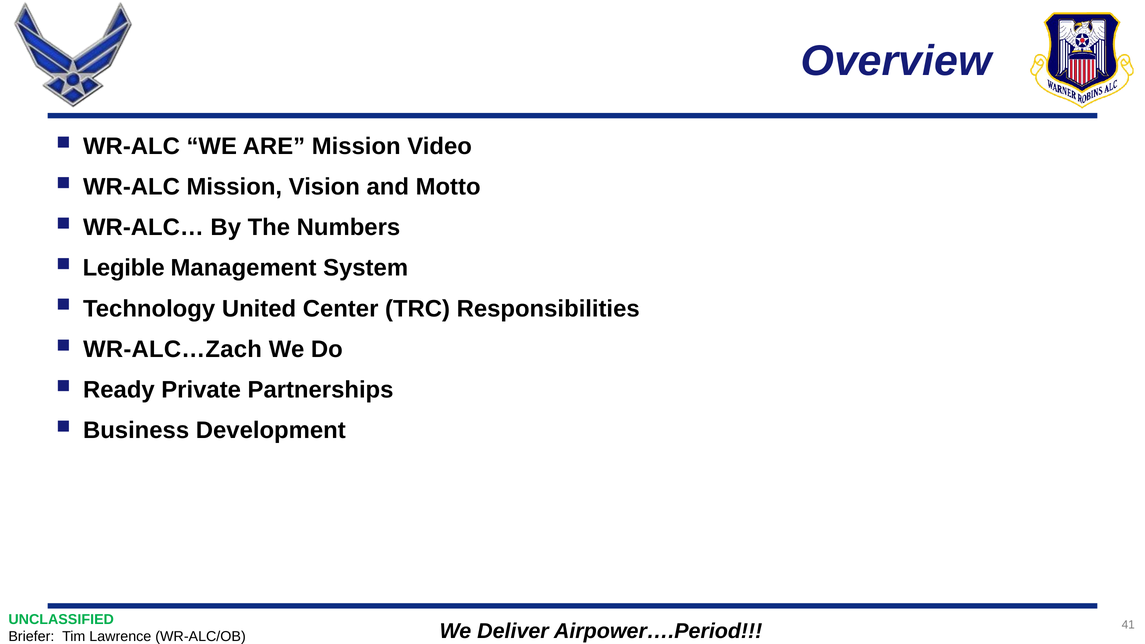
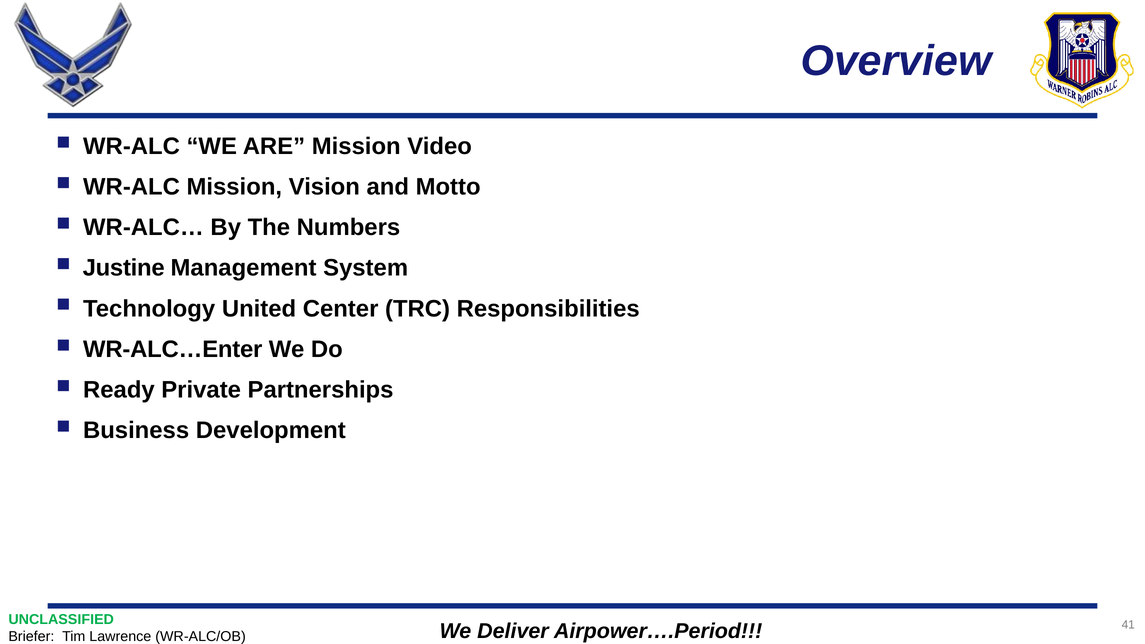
Legible: Legible -> Justine (124, 268)
WR-ALC…Zach: WR-ALC…Zach -> WR-ALC…Enter (173, 349)
